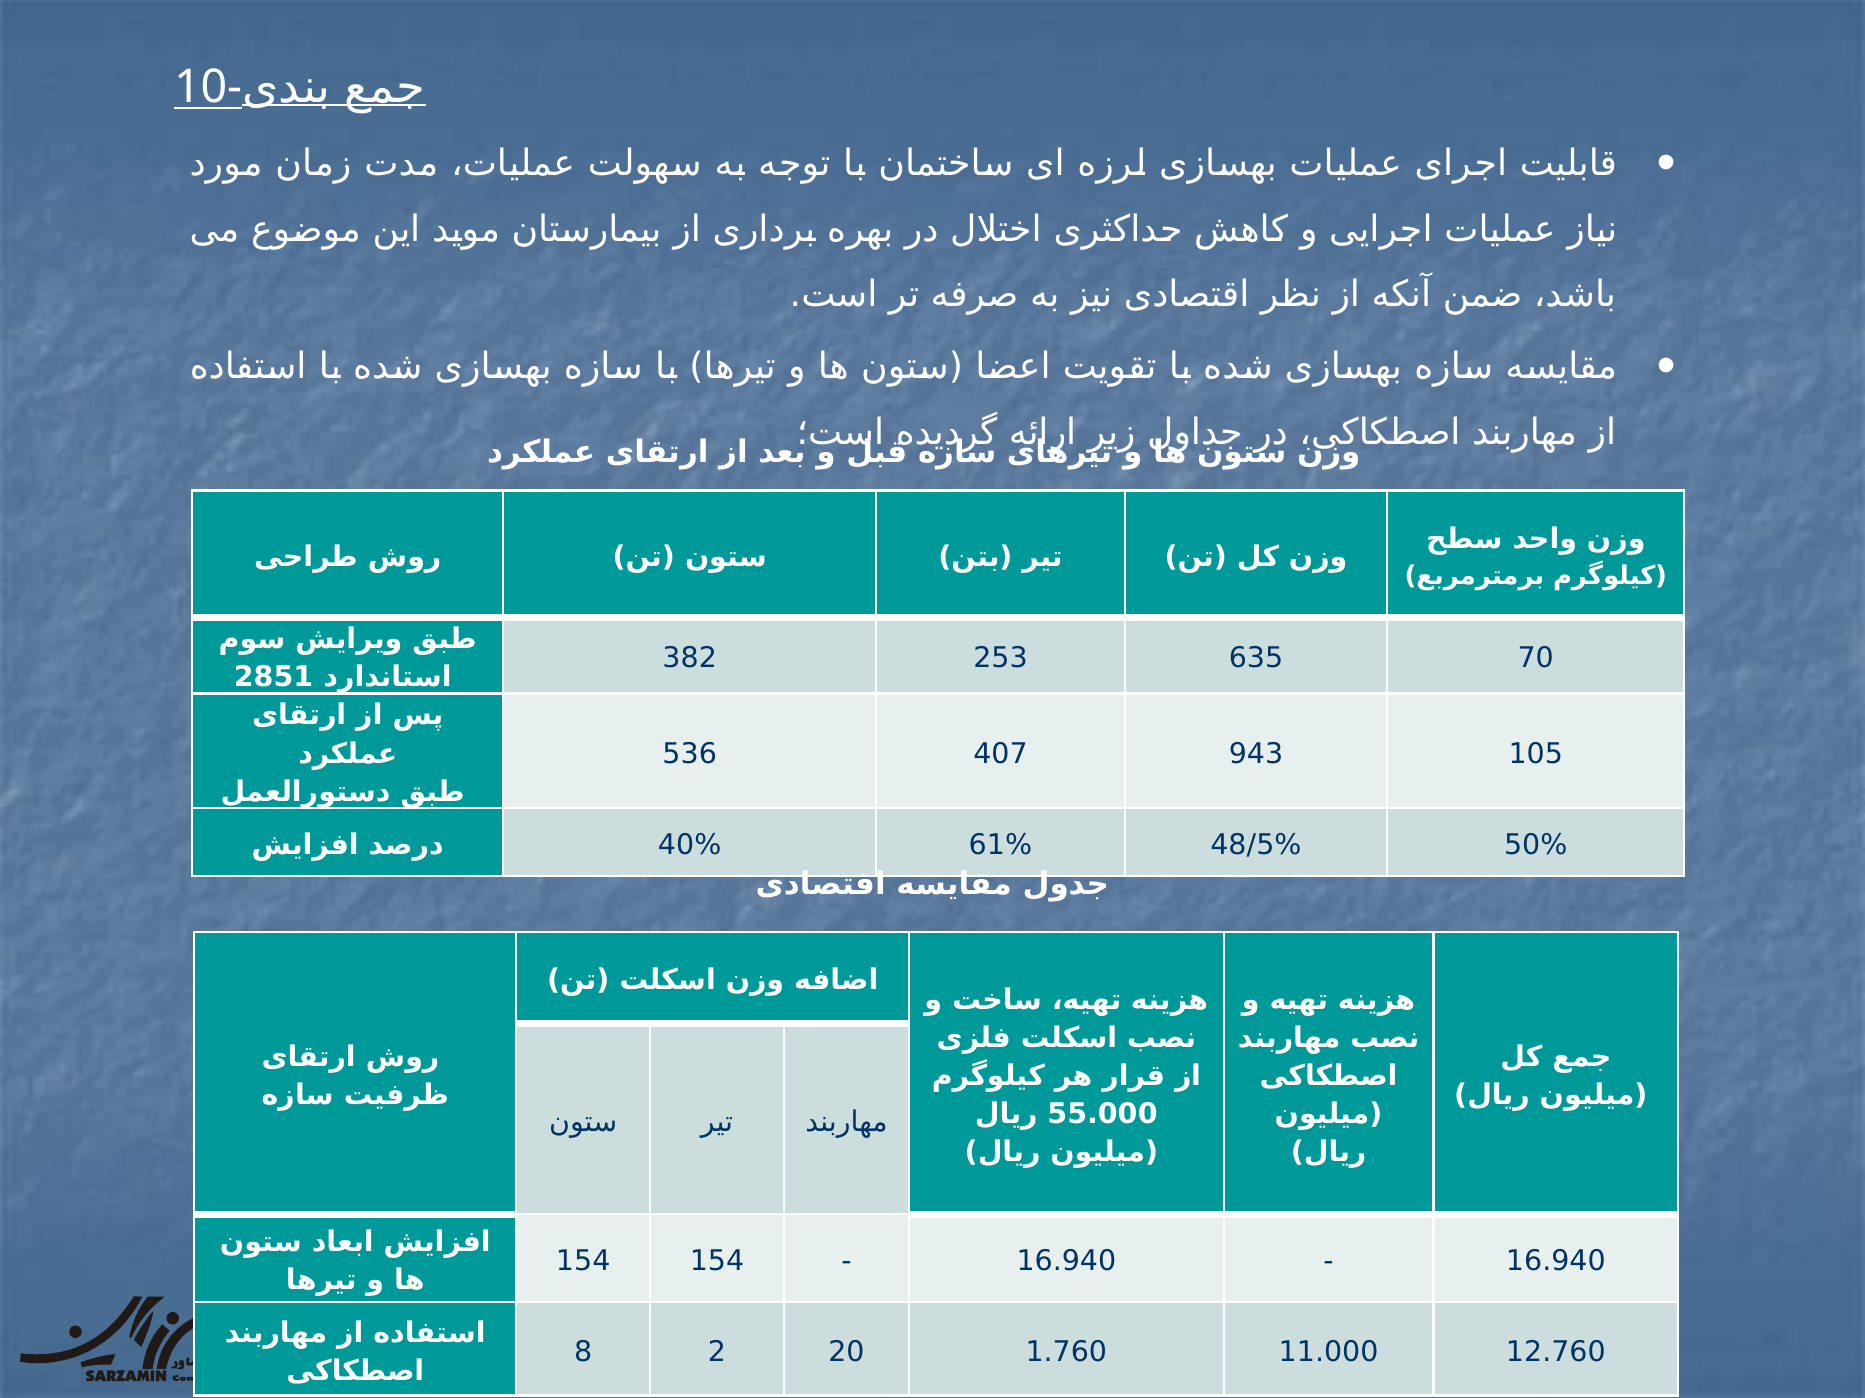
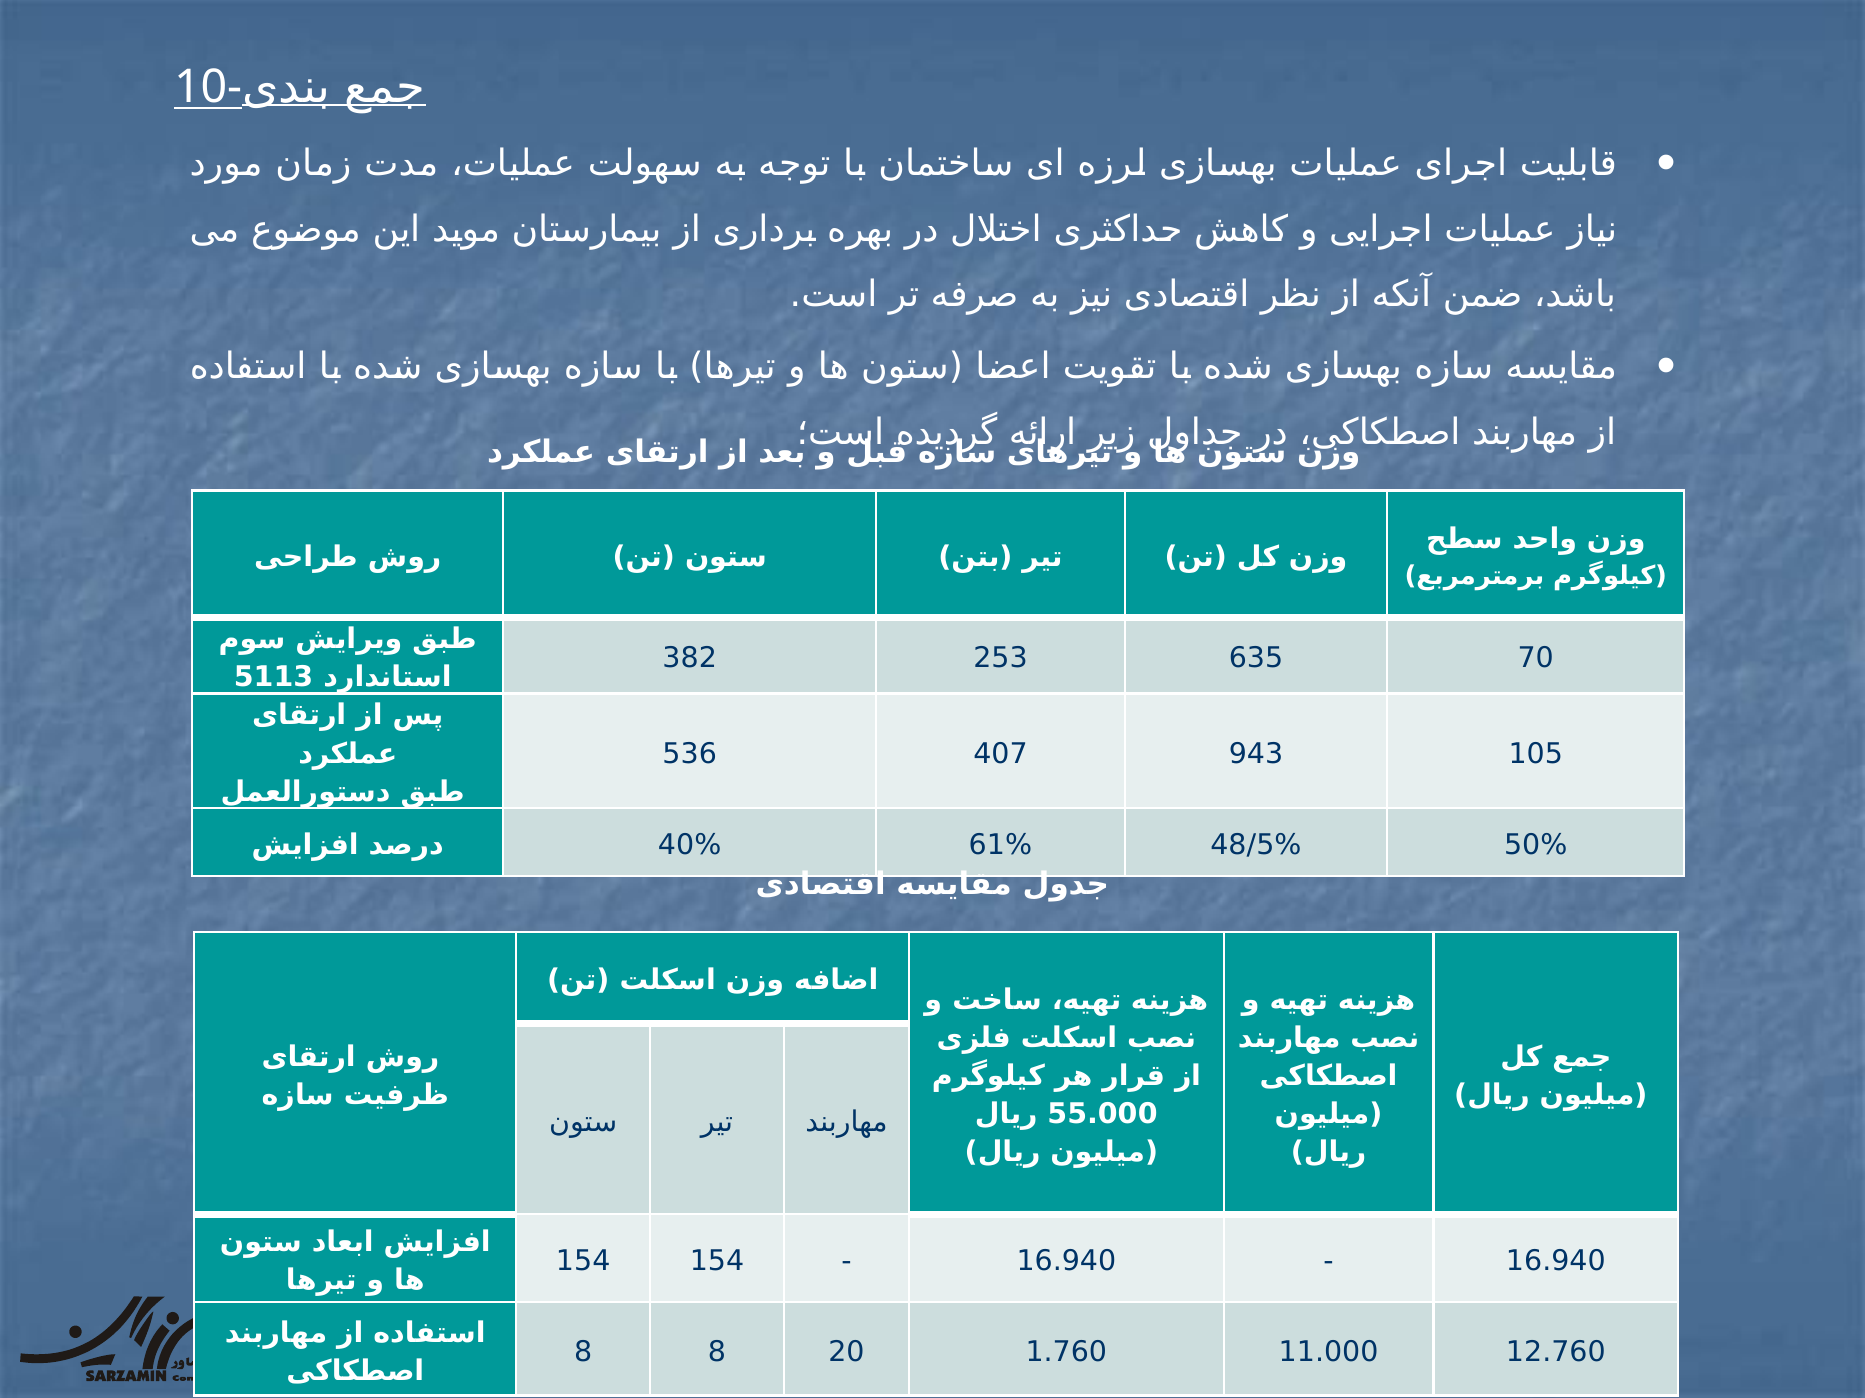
2851: 2851 -> 5113 (274, 678)
8 2: 2 -> 8 (717, 1352)
